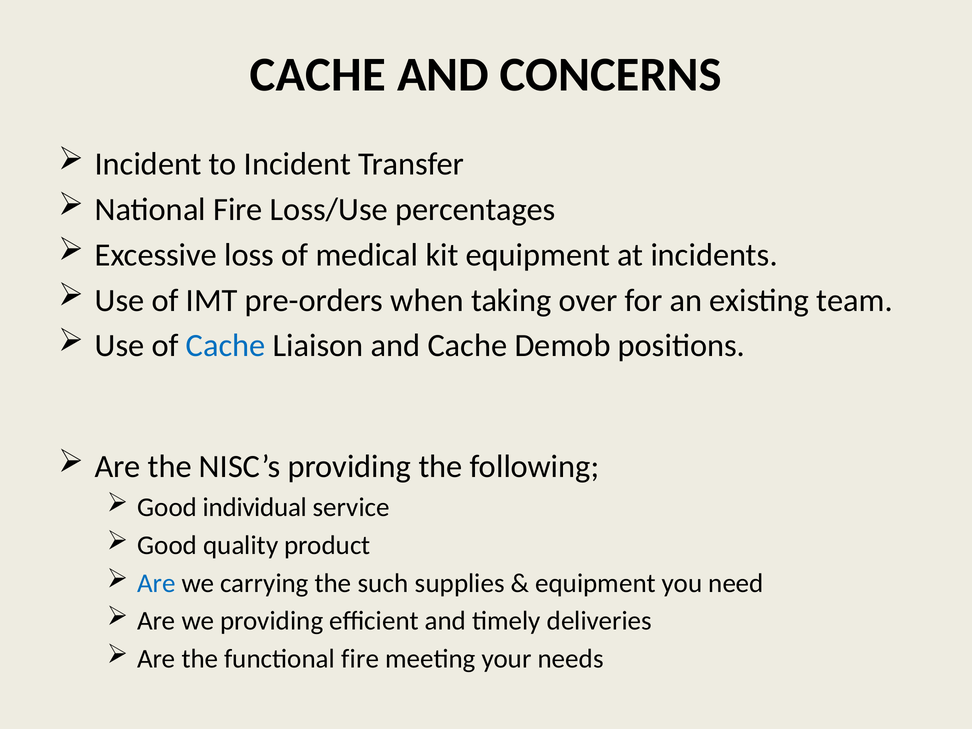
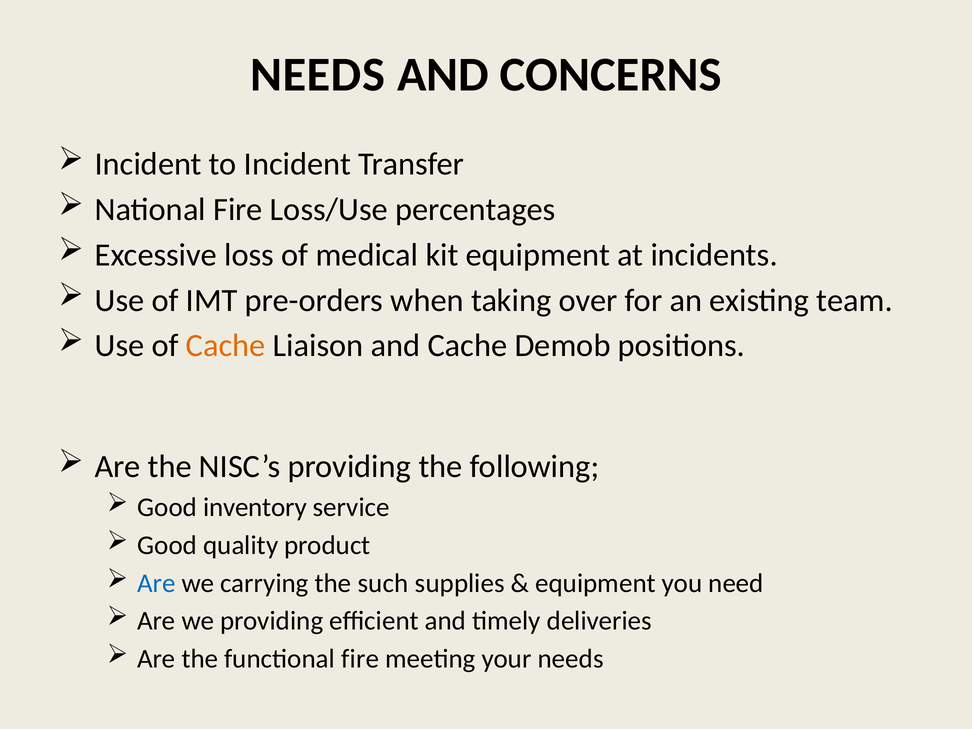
CACHE: CACHE -> NEEDS (318, 75)
Cache colour: blue -> orange (226, 346)
individual: individual -> inventory (255, 507)
